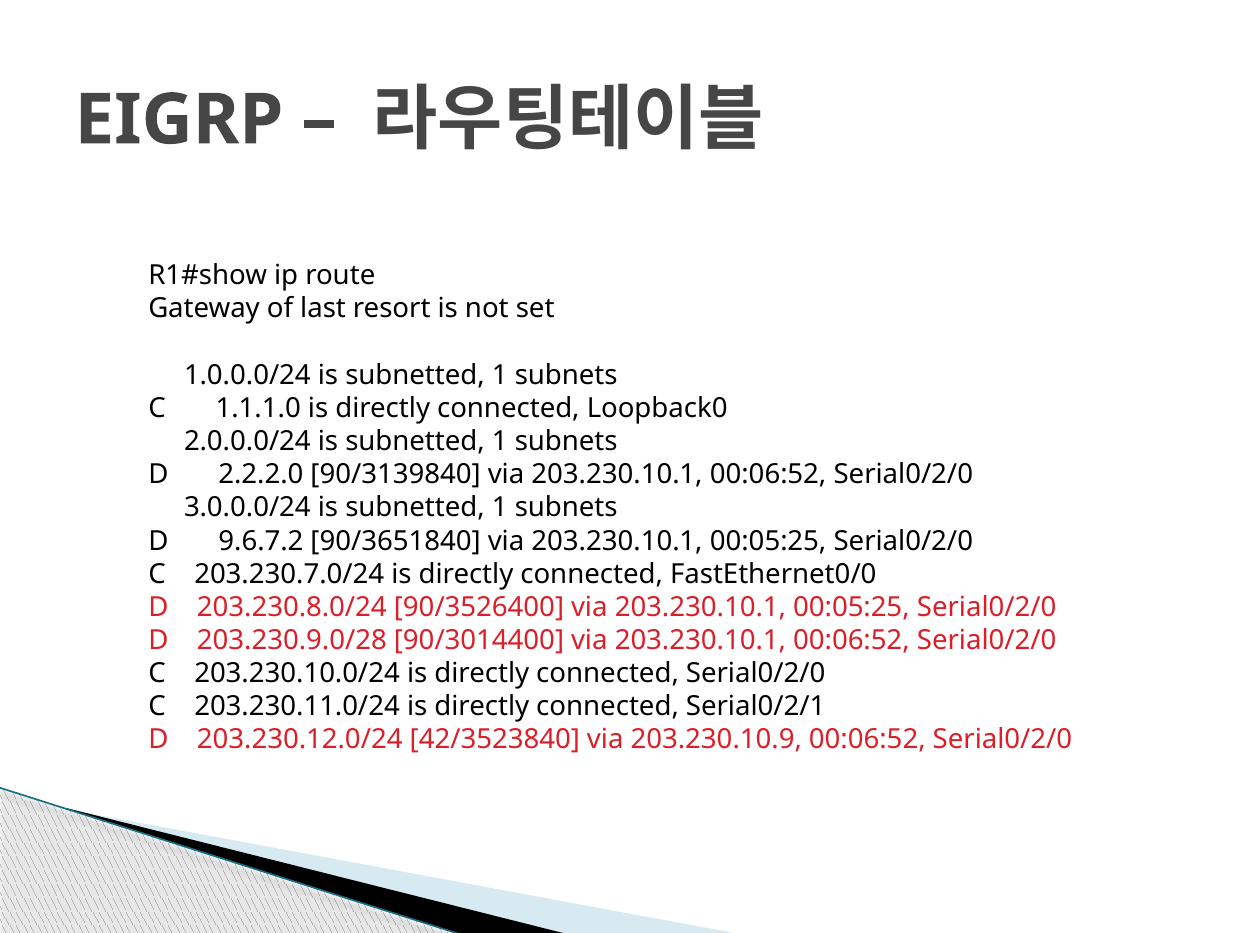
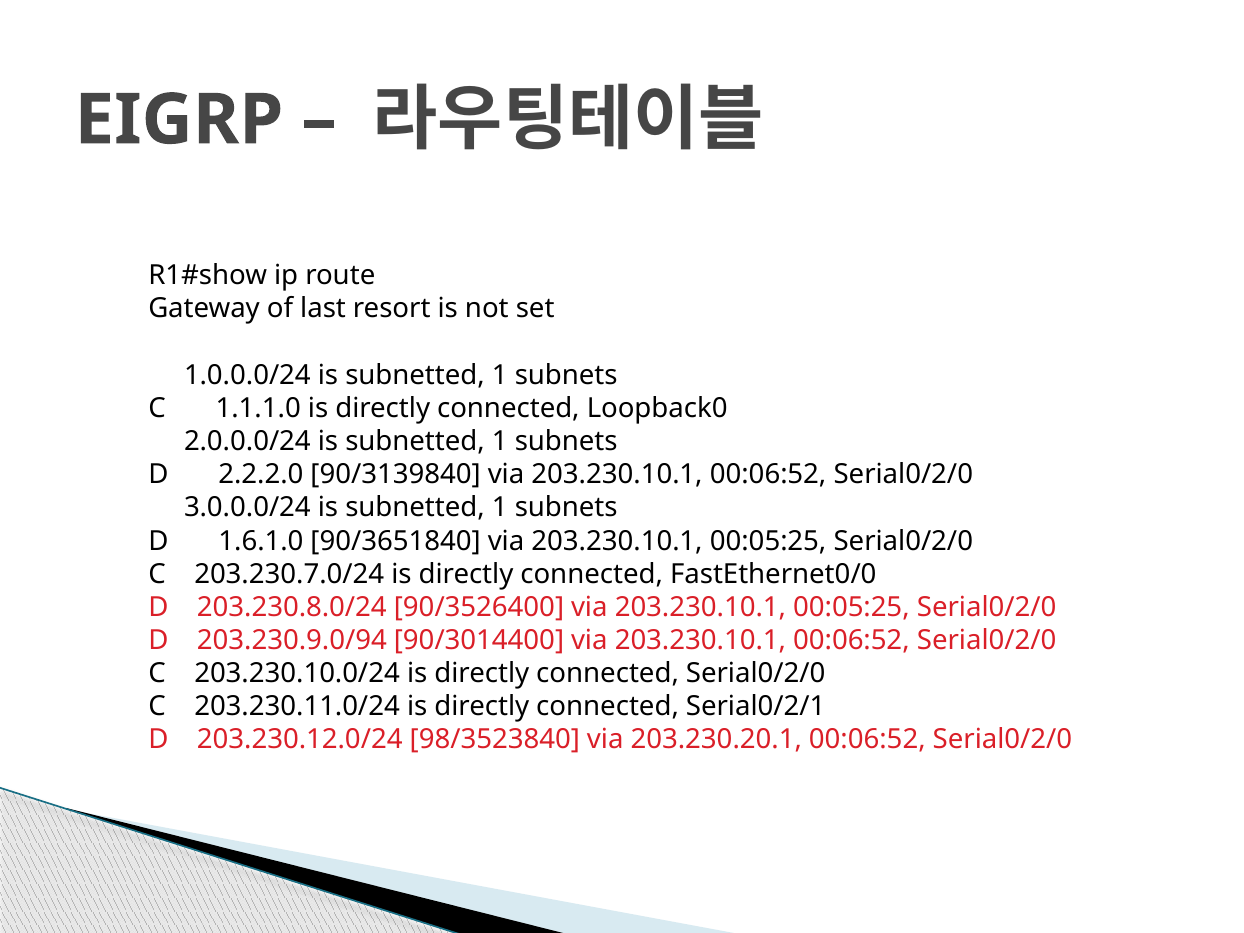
9.6.7.2: 9.6.7.2 -> 1.6.1.0 (261, 541)
203.230.9.0/28: 203.230.9.0/28 -> 203.230.9.0/94 (292, 640)
42/3523840: 42/3523840 -> 98/3523840 (495, 740)
203.230.10.9: 203.230.10.9 -> 203.230.20.1 (716, 740)
